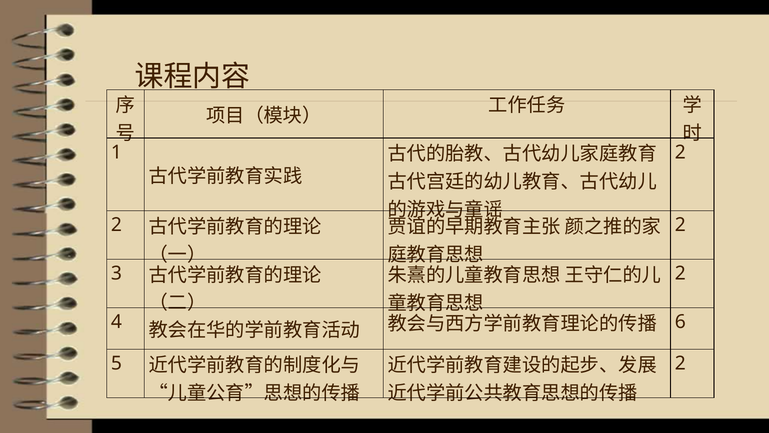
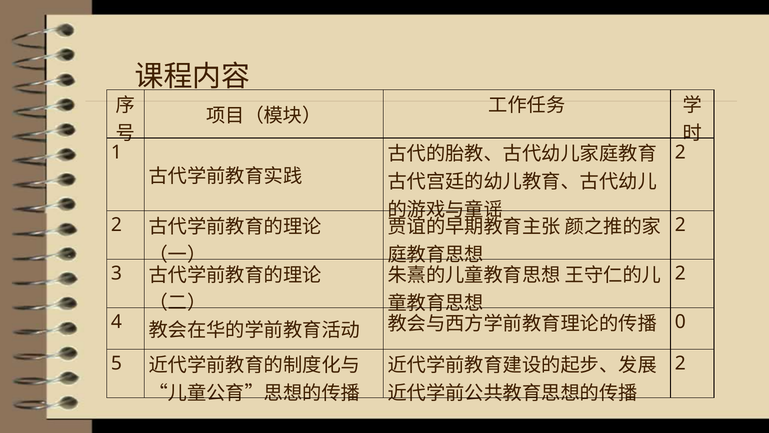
6: 6 -> 0 (680, 322)
